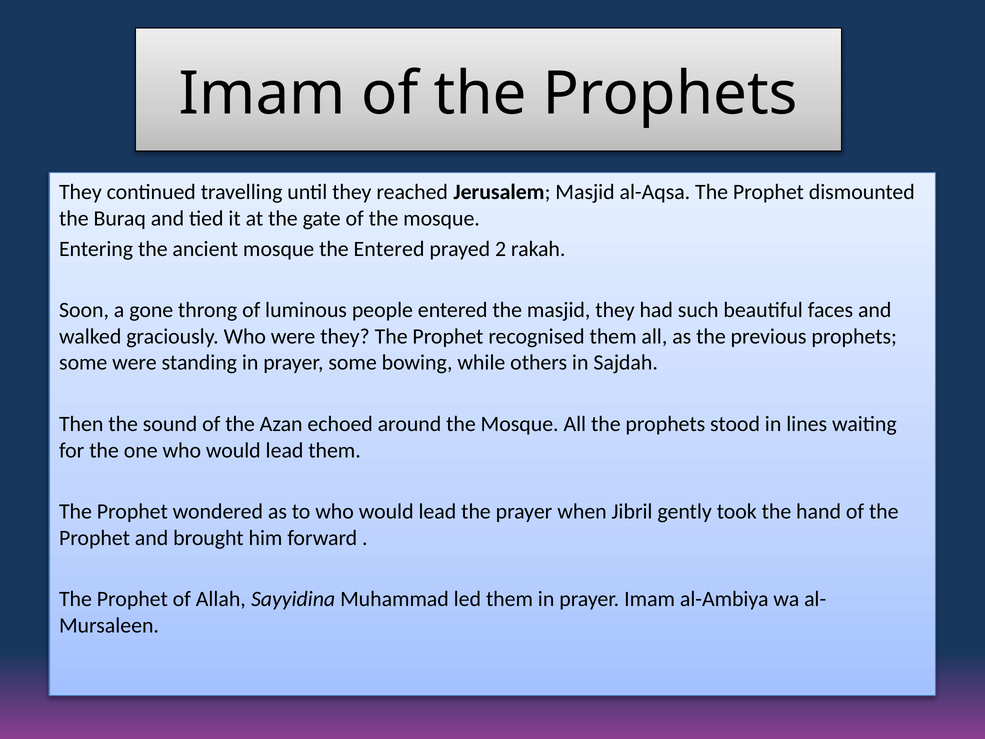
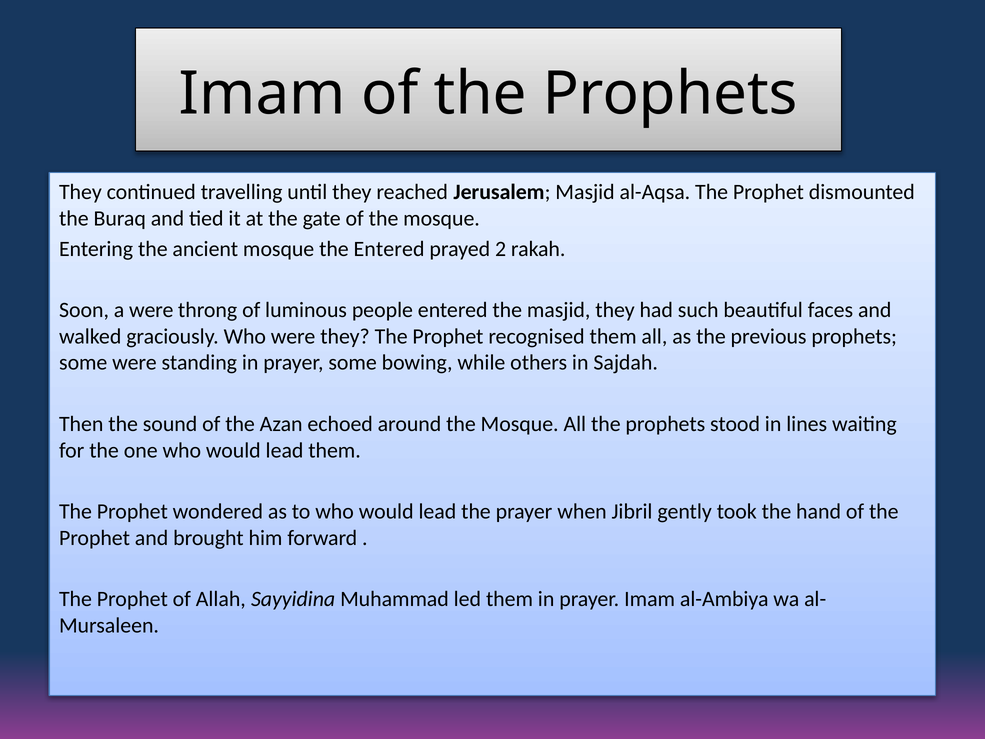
a gone: gone -> were (151, 310)
